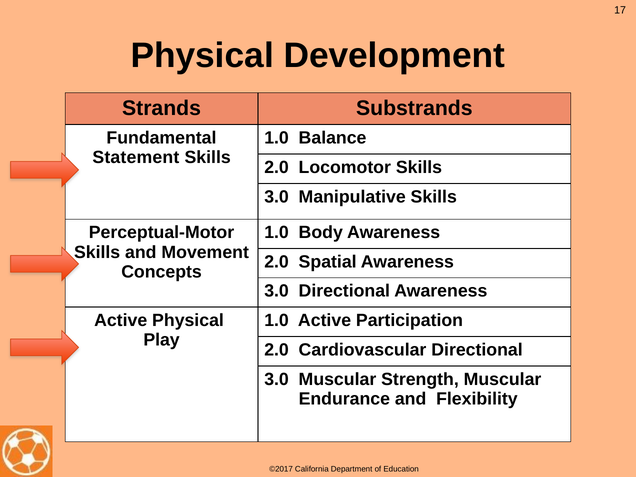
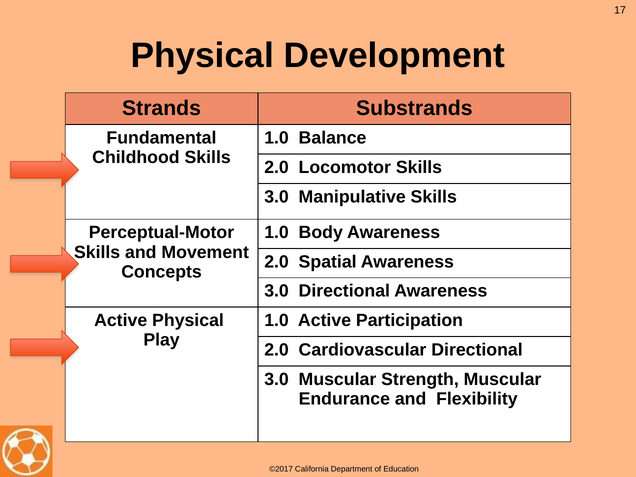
Statement: Statement -> Childhood (136, 158)
